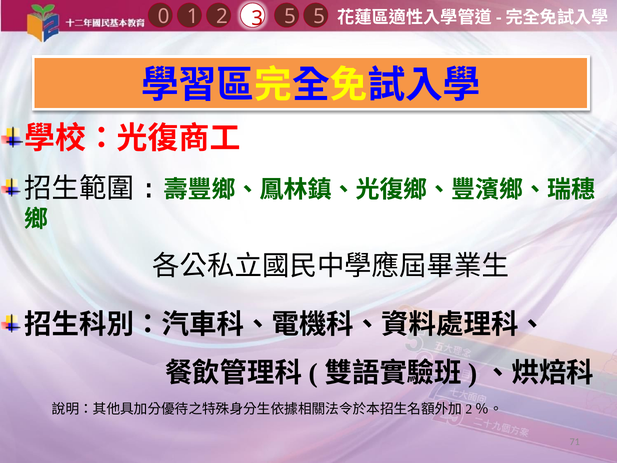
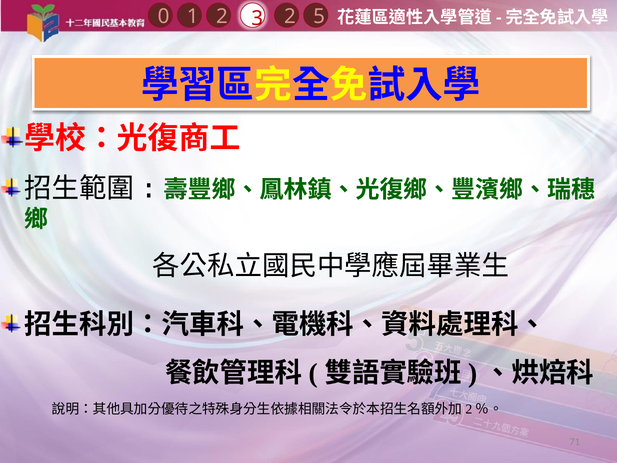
1 5: 5 -> 2 (290, 17)
